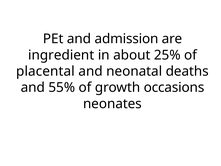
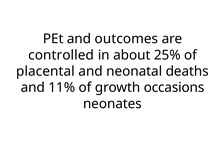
admission: admission -> outcomes (126, 39)
ingredient: ingredient -> controlled (61, 55)
55%: 55% -> 11% (62, 87)
